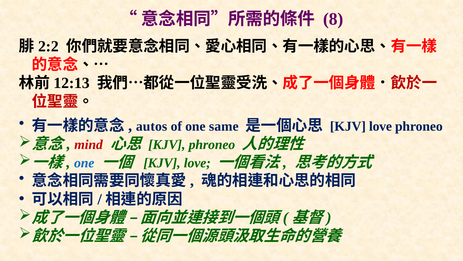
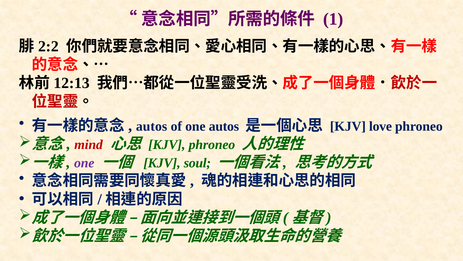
8: 8 -> 1 (333, 19)
one same: same -> autos (224, 126)
one colour: blue -> purple (84, 163)
love: love -> soul (197, 163)
